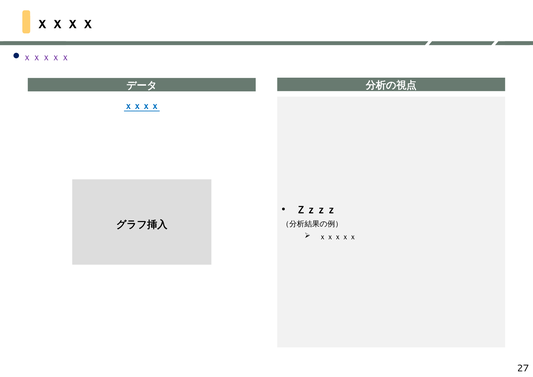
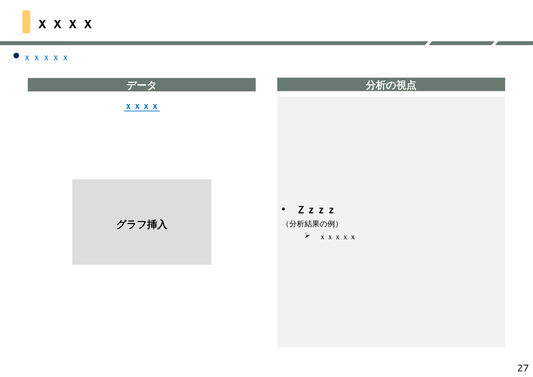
ｘｘｘｘｘ colour: purple -> blue (46, 57)
